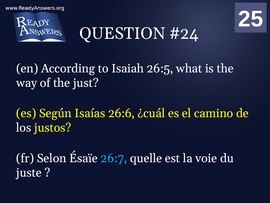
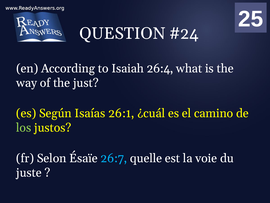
26:5: 26:5 -> 26:4 (160, 68)
26:6: 26:6 -> 26:1 (121, 113)
los colour: white -> light green (24, 127)
